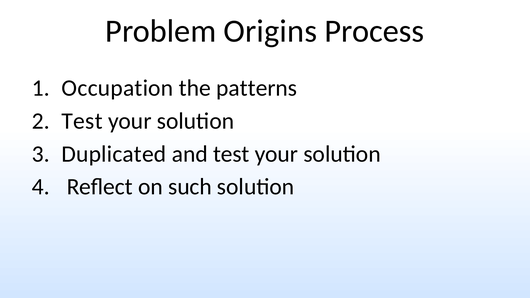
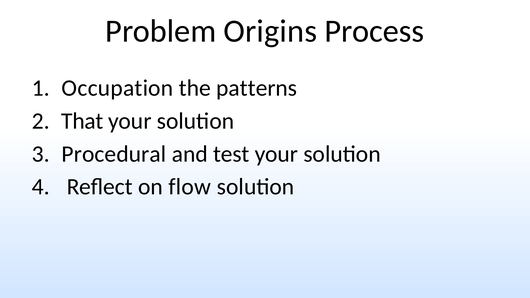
Test: Test -> That (82, 121)
Duplicated: Duplicated -> Procedural (114, 154)
such: such -> flow (190, 187)
